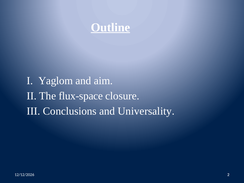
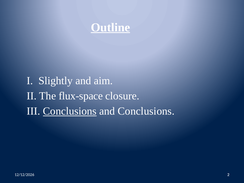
Yaglom: Yaglom -> Slightly (56, 81)
Conclusions underline: none -> present (70, 111)
and Universality: Universality -> Conclusions (146, 111)
